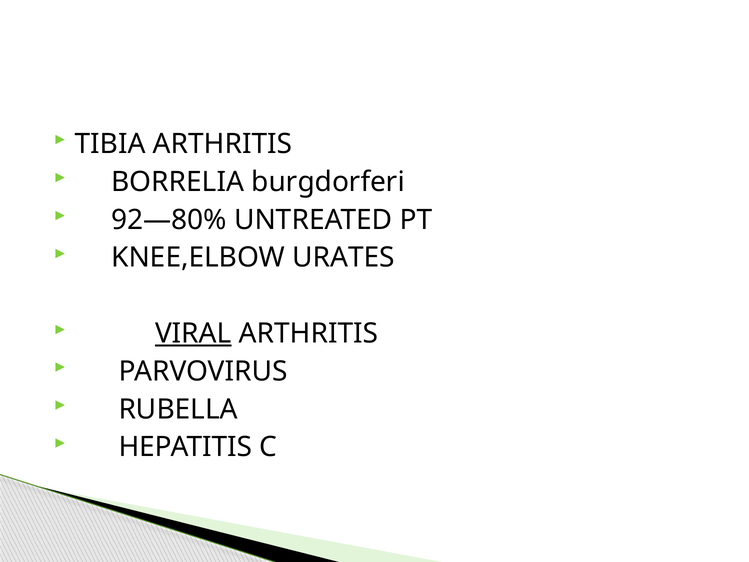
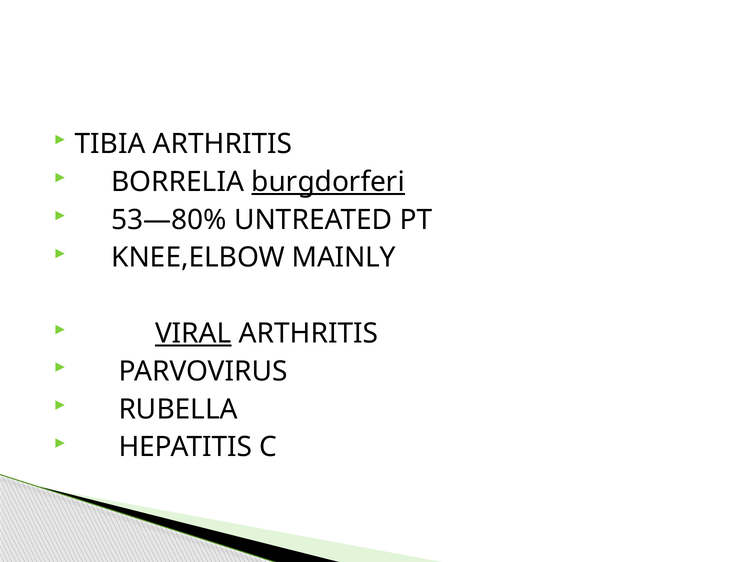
burgdorferi underline: none -> present (328, 182)
92—80%: 92—80% -> 53—80% (169, 220)
URATES: URATES -> MAINLY (344, 258)
